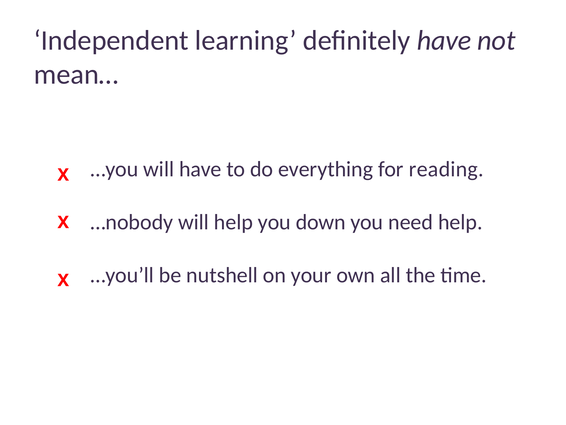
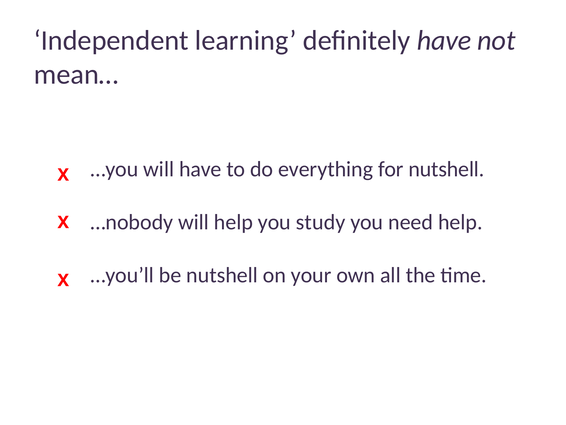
for reading: reading -> nutshell (446, 169)
down: down -> study (321, 222)
